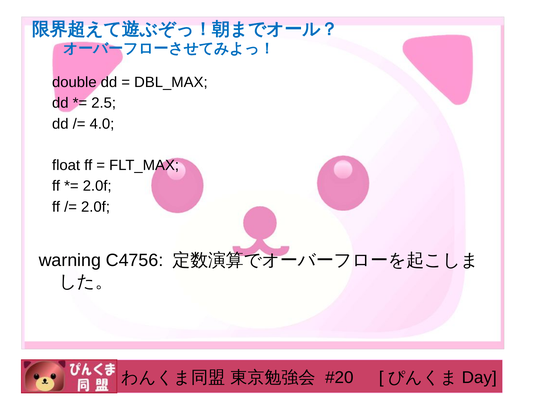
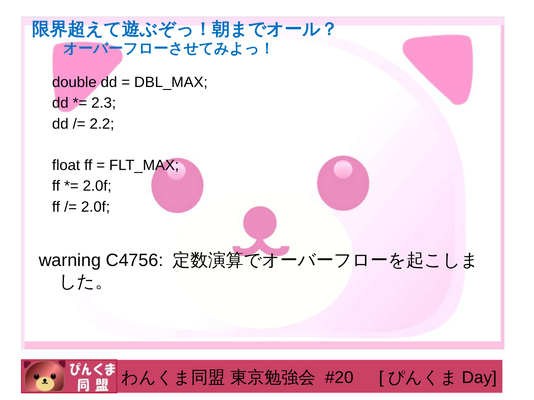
2.5: 2.5 -> 2.3 (104, 103)
4.0: 4.0 -> 2.2 (102, 124)
